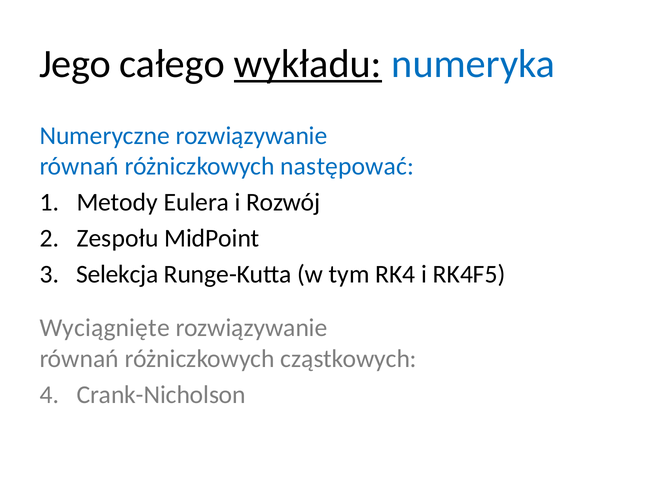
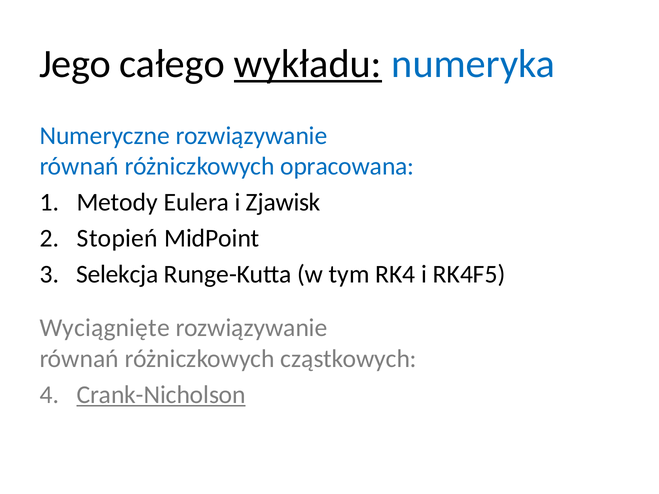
następować: następować -> opracowana (347, 167)
Rozwój: Rozwój -> Zjawisk (283, 202)
Zespołu: Zespołu -> Stopień (117, 238)
Crank-Nicholson underline: none -> present (161, 395)
